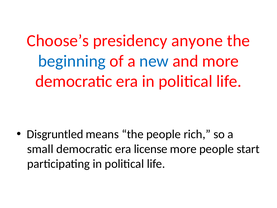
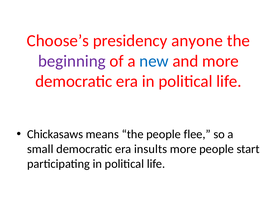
beginning colour: blue -> purple (72, 61)
Disgruntled: Disgruntled -> Chickasaws (55, 134)
rich: rich -> flee (197, 134)
license: license -> insults (151, 149)
